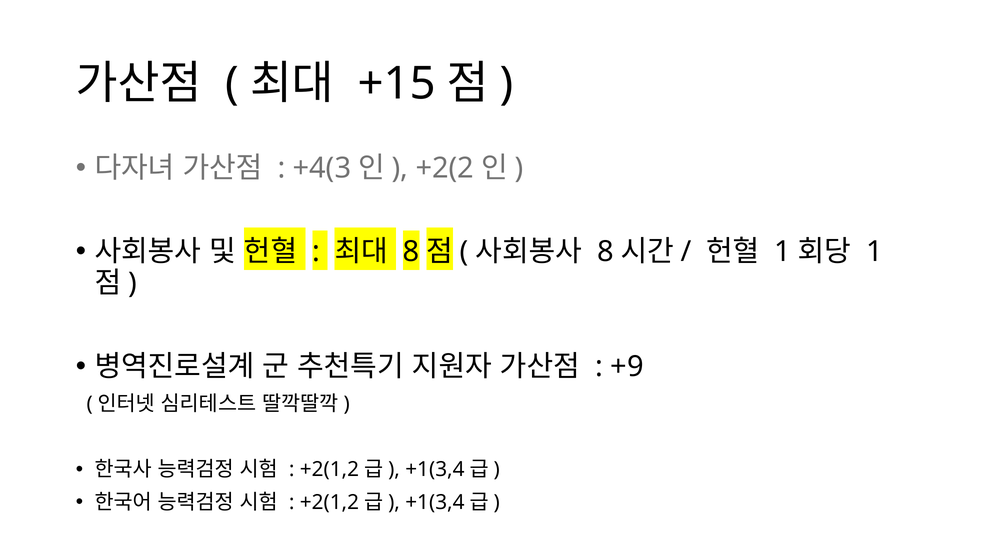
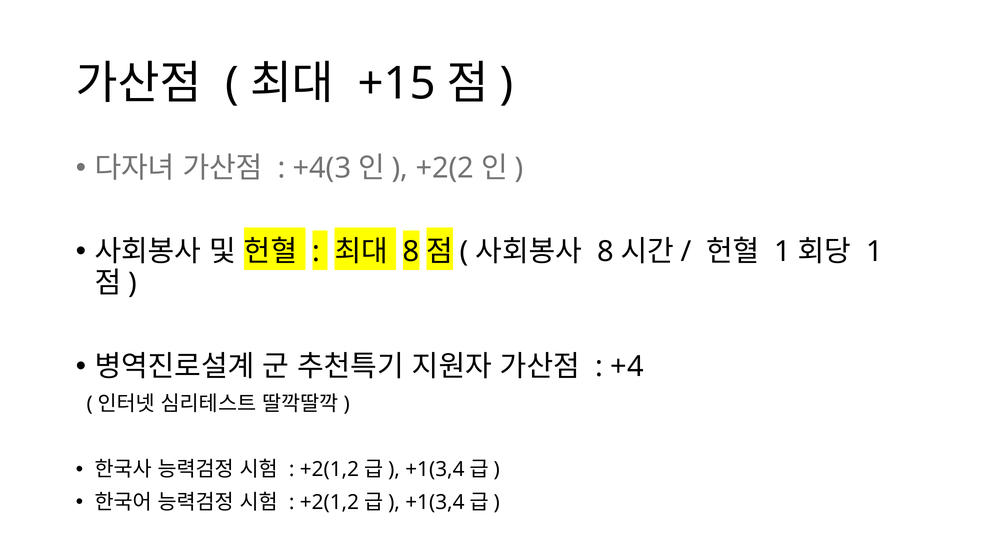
+9: +9 -> +4 (627, 366)
